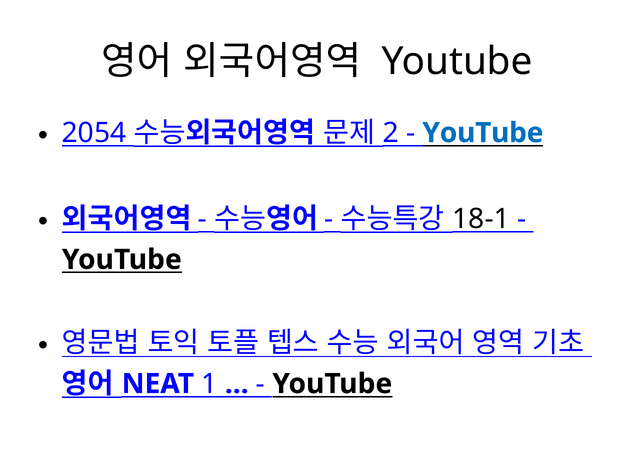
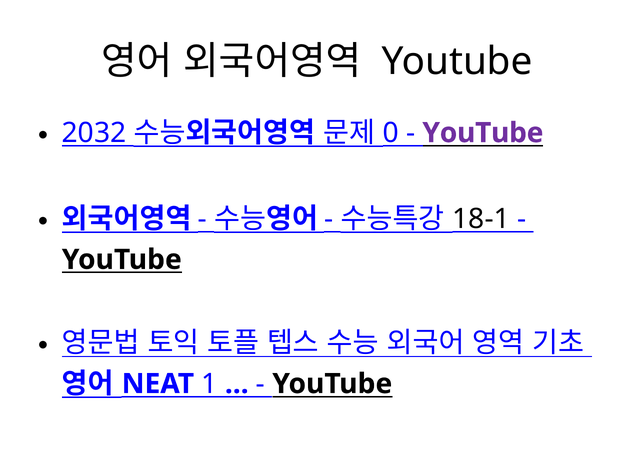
2054: 2054 -> 2032 (94, 133)
2: 2 -> 0 (391, 133)
YouTube colour: blue -> purple (483, 133)
